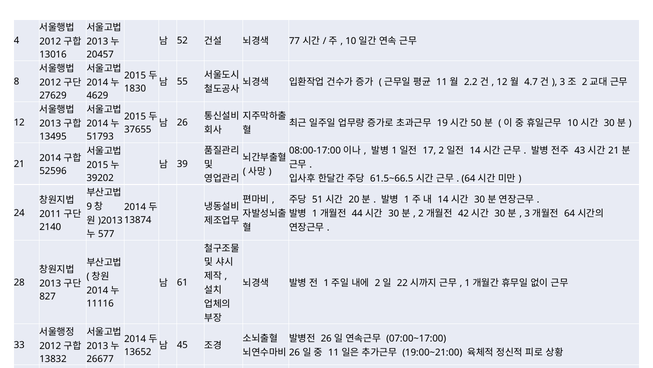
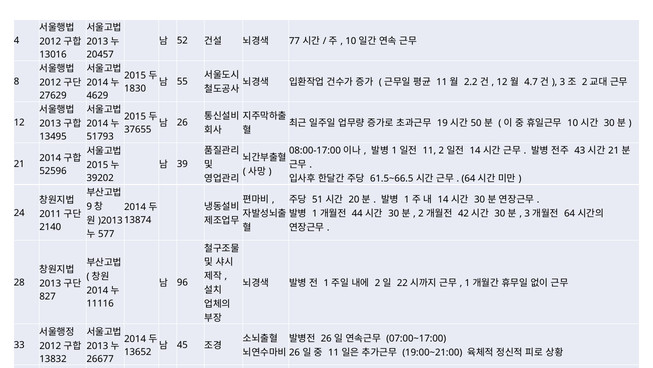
17: 17 -> 11 (429, 150)
61: 61 -> 96 (182, 282)
